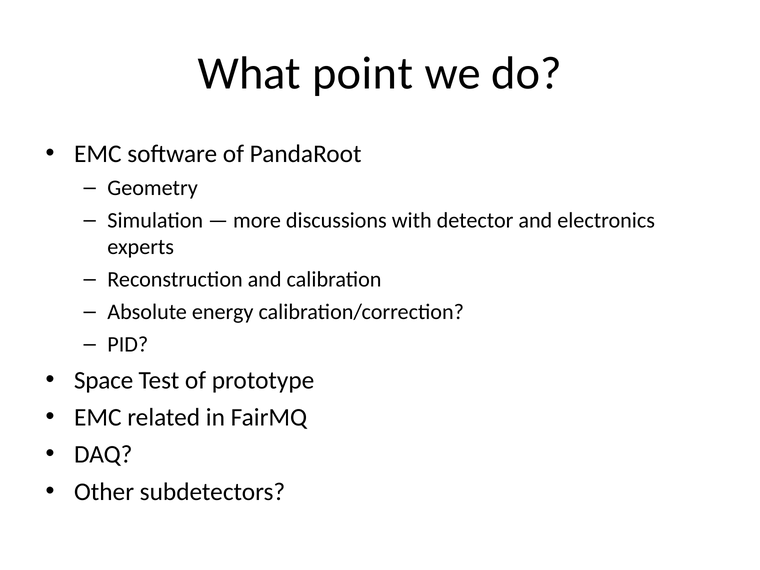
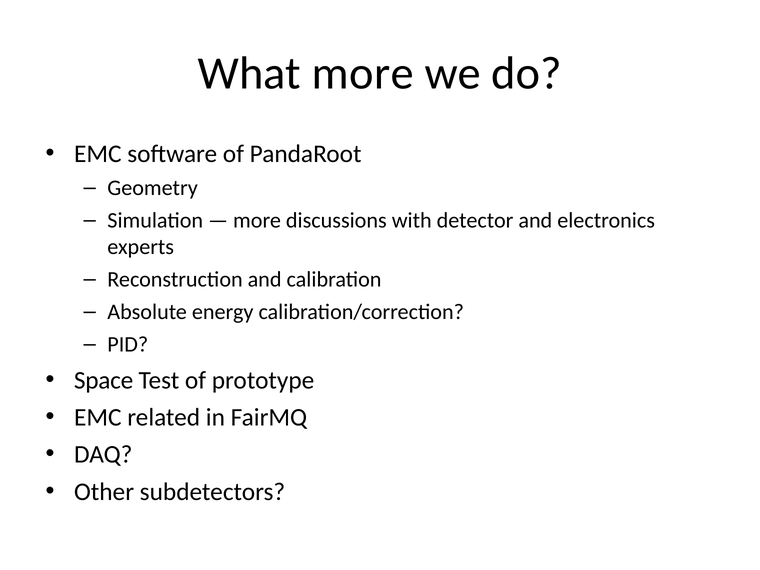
What point: point -> more (363, 74)
